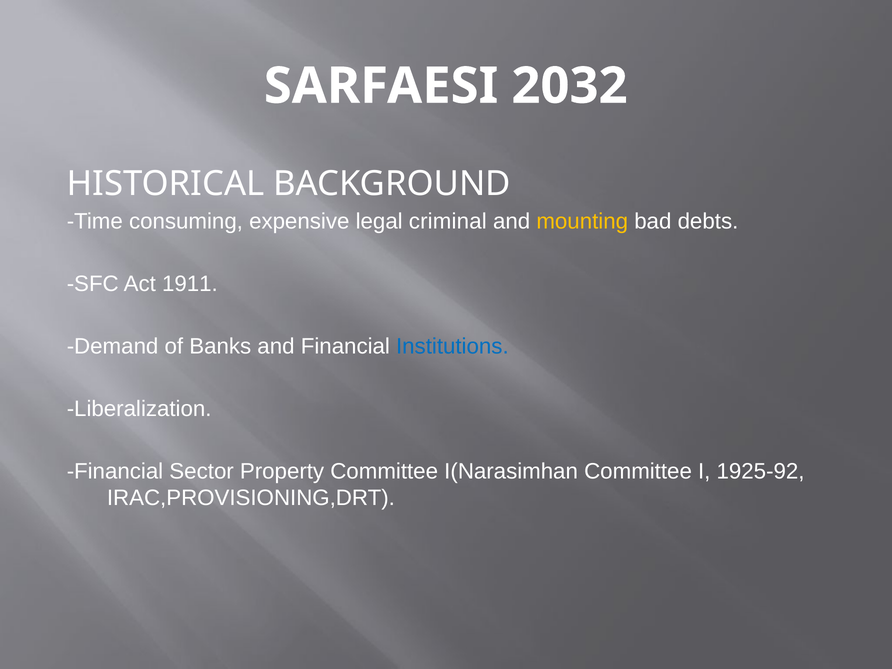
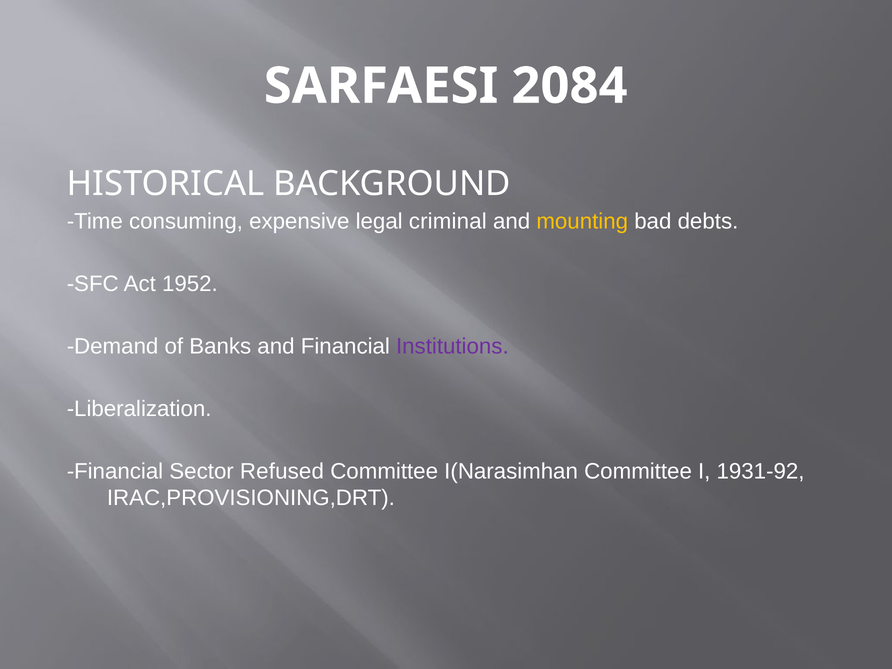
2032: 2032 -> 2084 (570, 86)
1911: 1911 -> 1952 (190, 284)
Institutions colour: blue -> purple (452, 346)
Property: Property -> Refused (282, 471)
1925-92: 1925-92 -> 1931-92 (761, 471)
